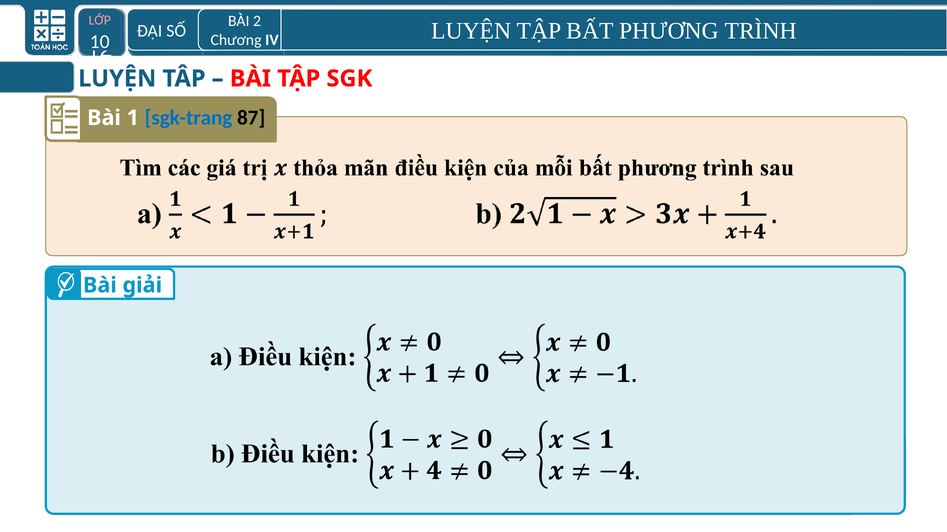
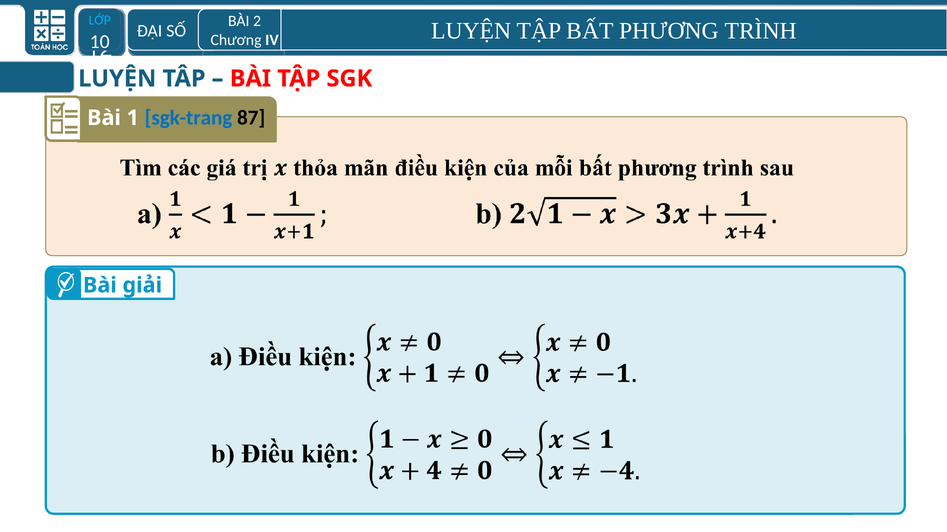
LỚP colour: pink -> light blue (100, 20)
